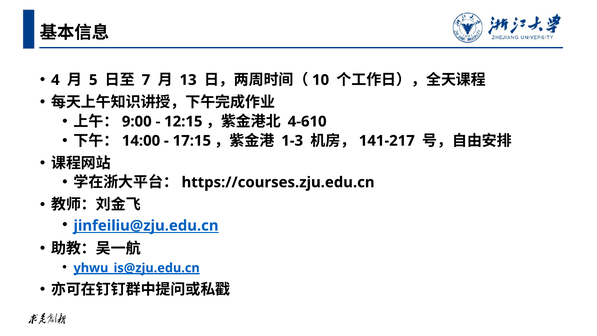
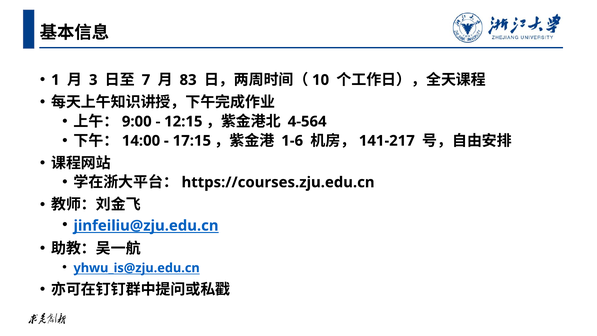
4: 4 -> 1 (55, 80)
5: 5 -> 3 (93, 80)
13: 13 -> 83 (188, 80)
4-610: 4-610 -> 4-564 (307, 121)
1-3: 1-3 -> 1-6 (292, 141)
yhwu_is@zju.edu.cn underline: present -> none (137, 268)
